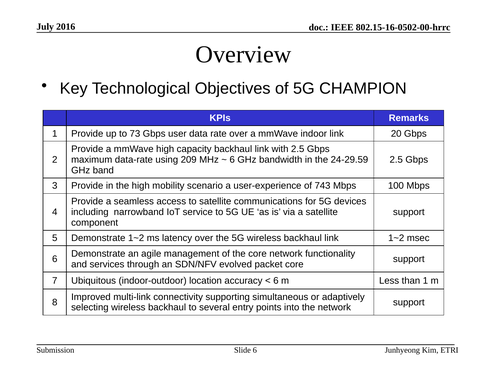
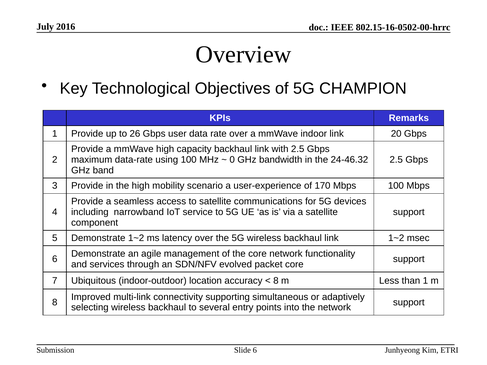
73: 73 -> 26 (135, 134)
using 209: 209 -> 100 (189, 160)
6: 6 -> 0 (232, 160)
24-29.59: 24-29.59 -> 24-46.32 (349, 160)
743: 743 -> 170 (323, 186)
6: 6 -> 8 (276, 281)
